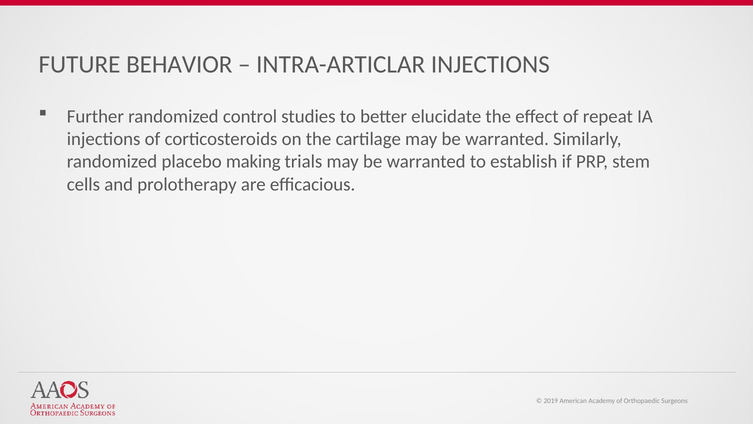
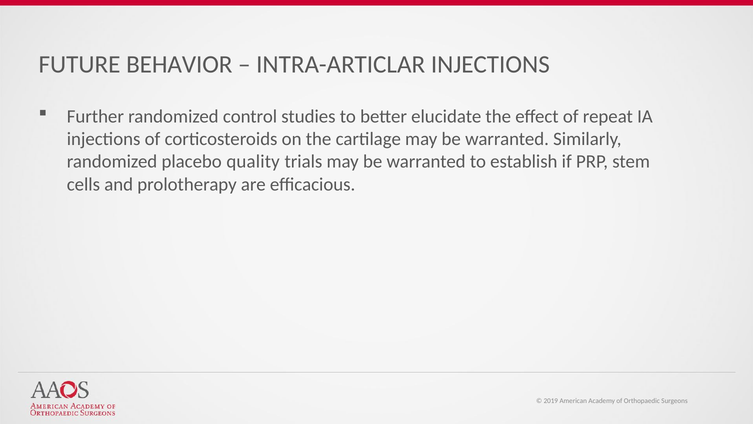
making: making -> quality (253, 162)
